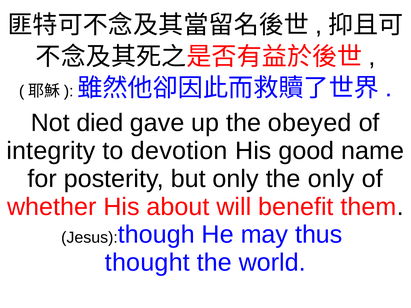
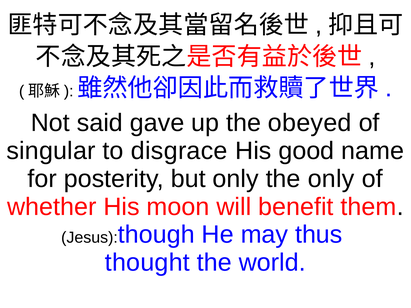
died: died -> said (100, 123)
integrity: integrity -> singular (51, 151)
devotion: devotion -> disgrace (179, 151)
about: about -> moon (178, 207)
